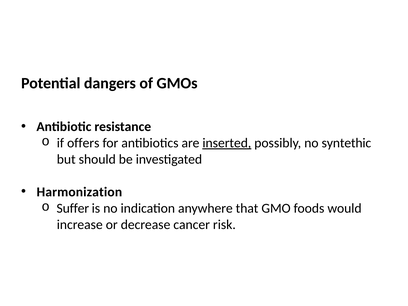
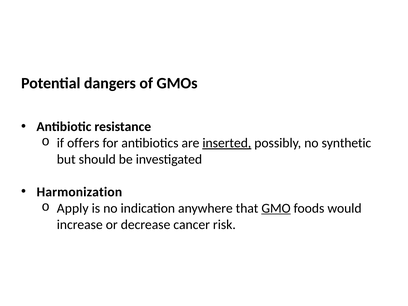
syntethic: syntethic -> synthetic (346, 143)
Suffer: Suffer -> Apply (73, 208)
GMO underline: none -> present (276, 208)
